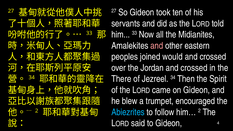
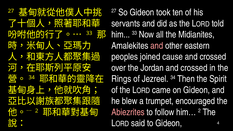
would: would -> cause (173, 57)
There: There -> Rings (121, 79)
Abiezrites colour: light blue -> pink (128, 112)
